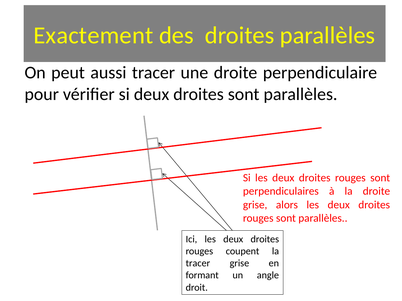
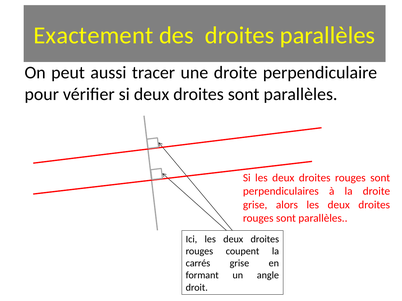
tracer: tracer -> carrés (198, 264)
